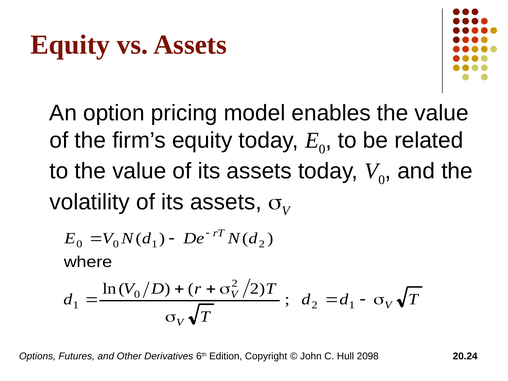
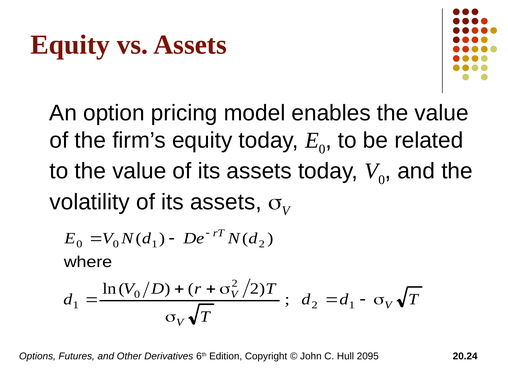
2098: 2098 -> 2095 (368, 356)
